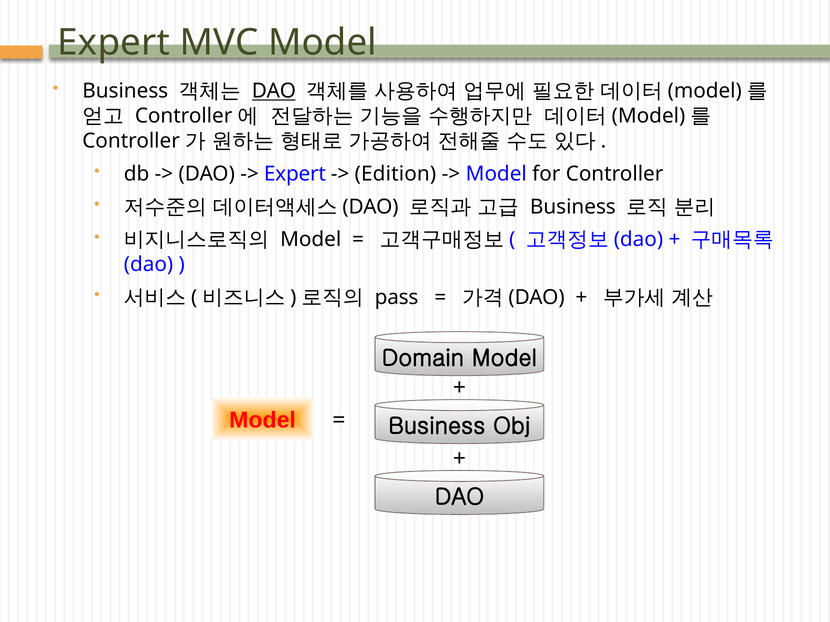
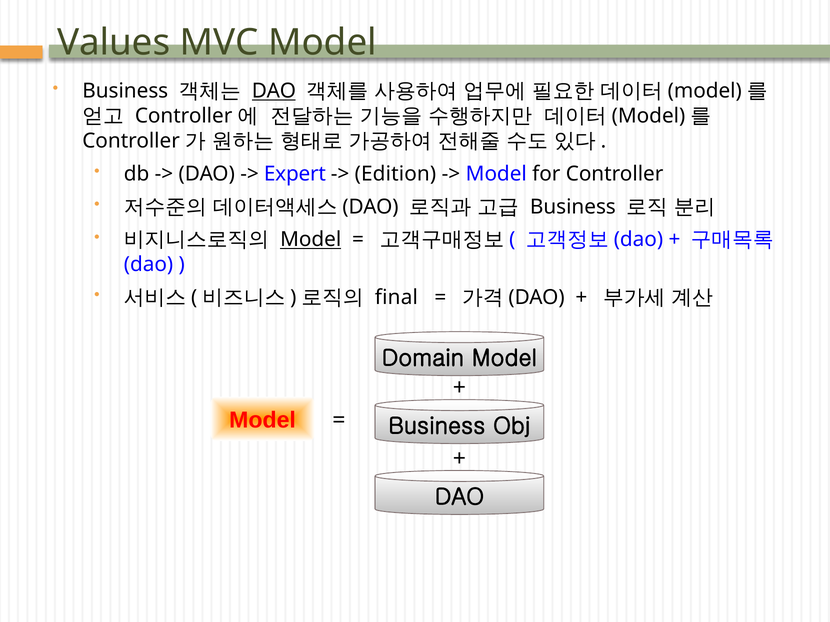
Expert: Expert -> Values (114, 43)
Model underline: none -> present (311, 240)
pass: pass -> final (396, 298)
